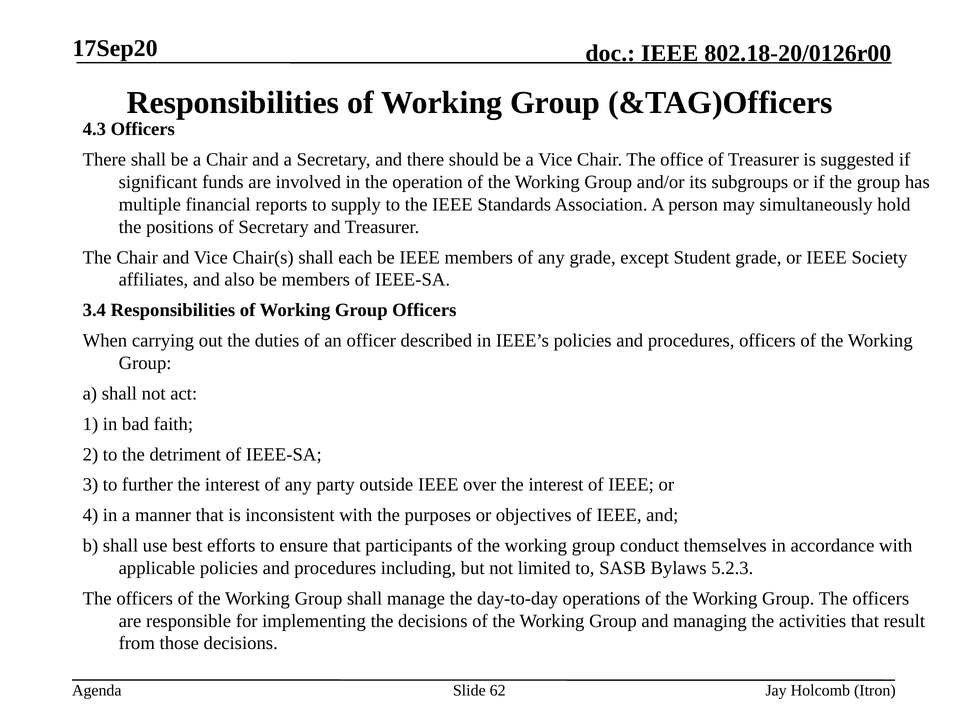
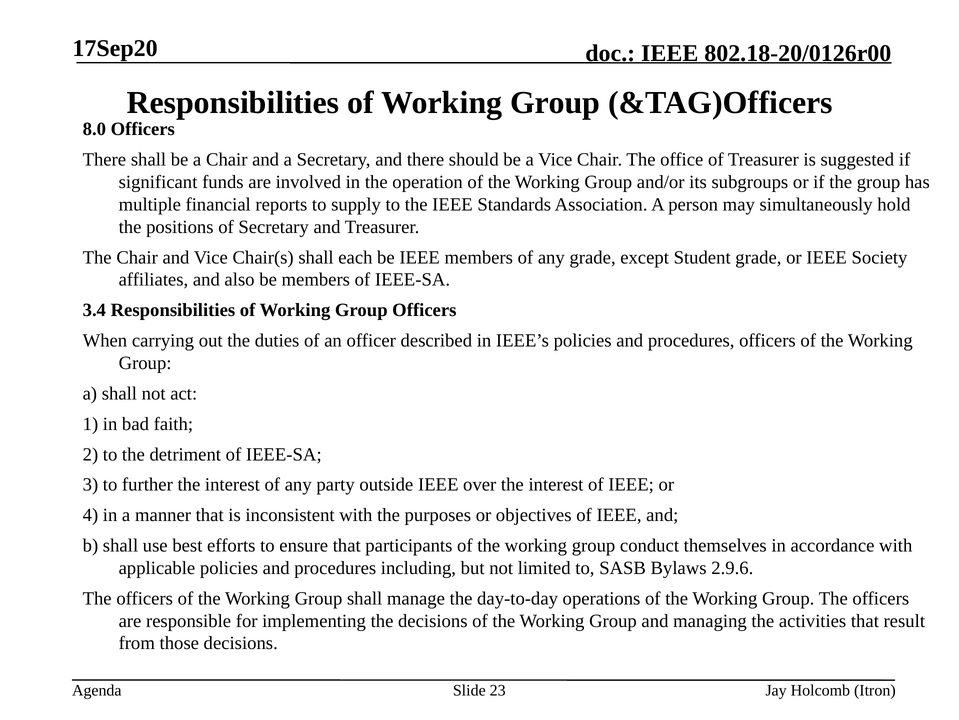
4.3: 4.3 -> 8.0 (94, 129)
5.2.3: 5.2.3 -> 2.9.6 (732, 567)
62: 62 -> 23 (498, 690)
